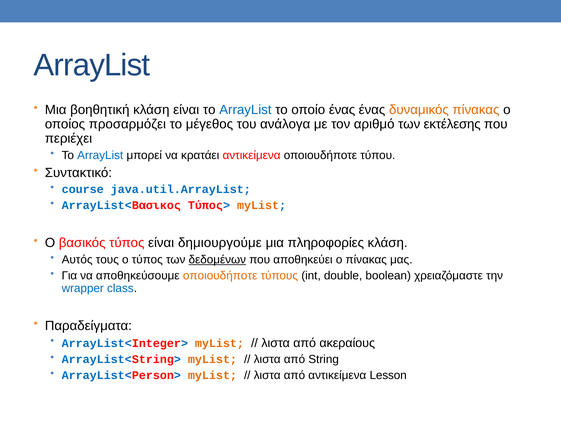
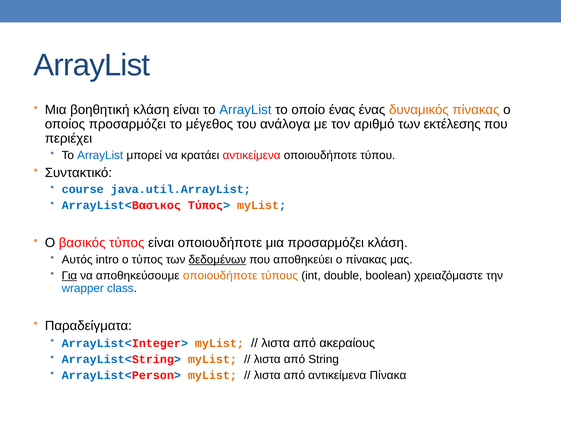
είναι δημιουργούμε: δημιουργούμε -> οποιουδήποτε (220, 243)
μια πληροφορίες: πληροφορίες -> προσαρμόζει (326, 243)
τους: τους -> intro (107, 259)
Για underline: none -> present (69, 275)
Lesson: Lesson -> Πίνακα (388, 375)
